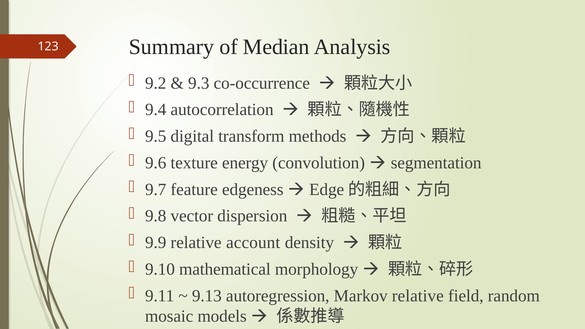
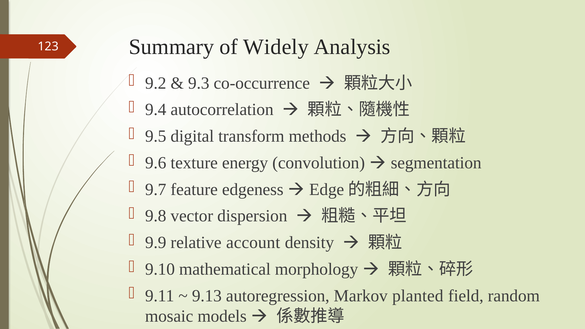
Median: Median -> Widely (276, 47)
Markov relative: relative -> planted (418, 296)
